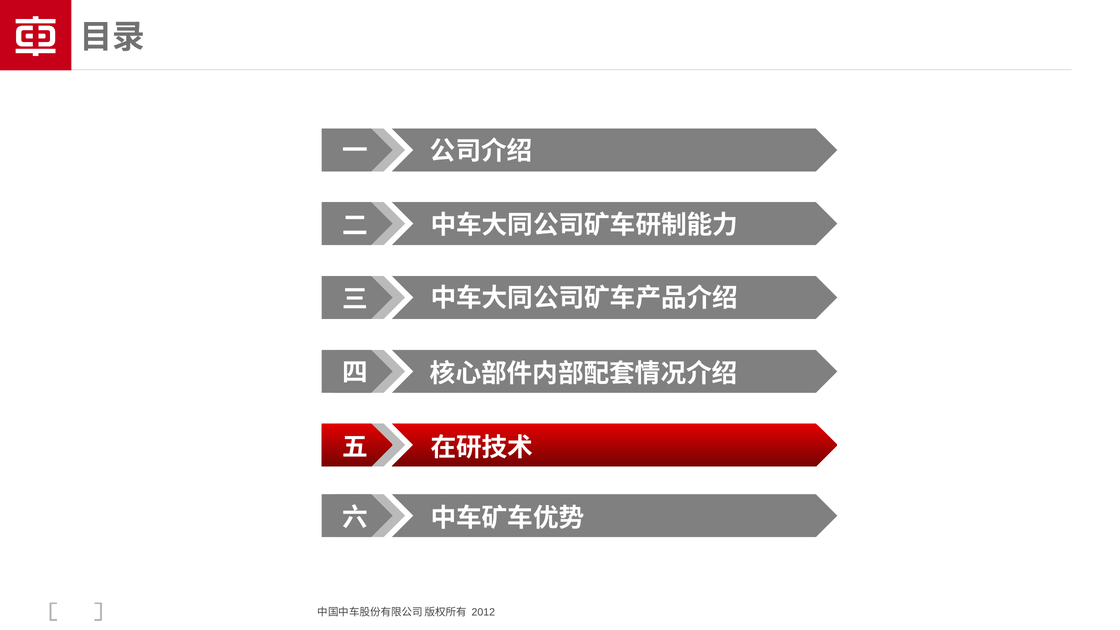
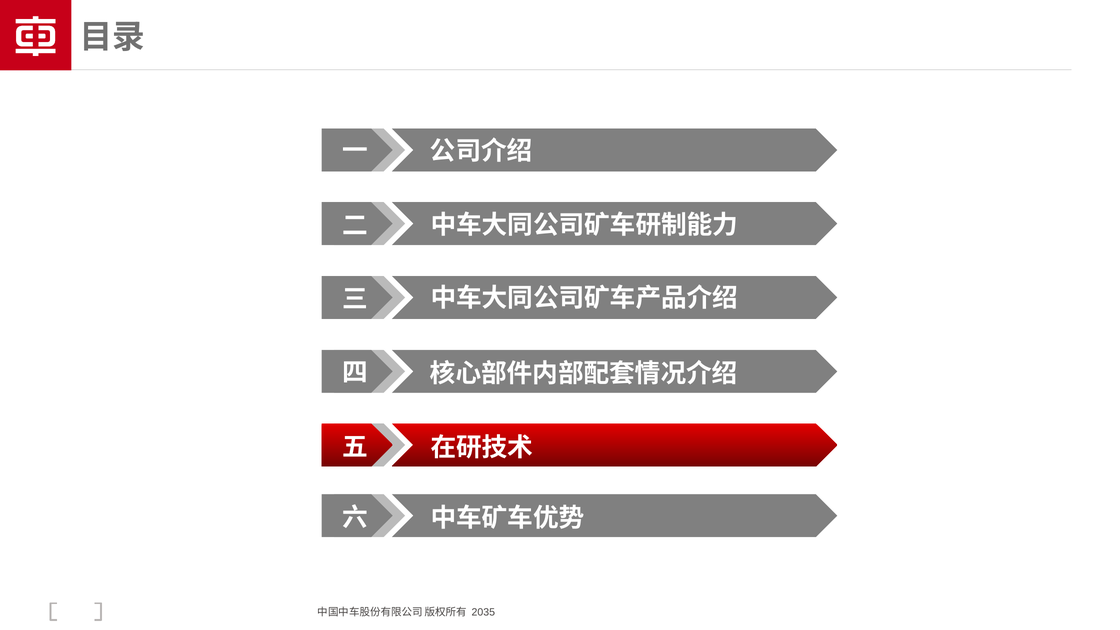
2012: 2012 -> 2035 (483, 612)
